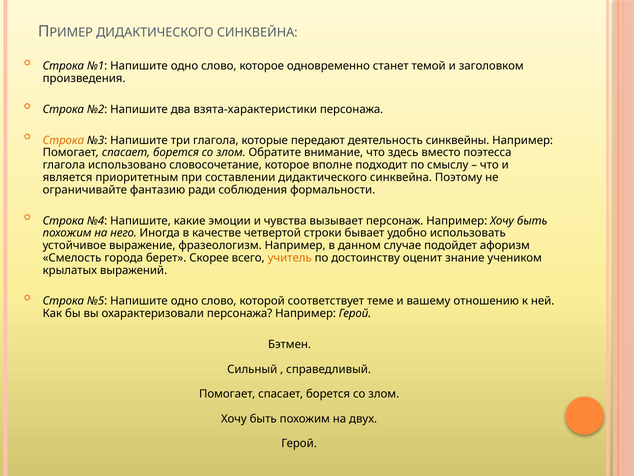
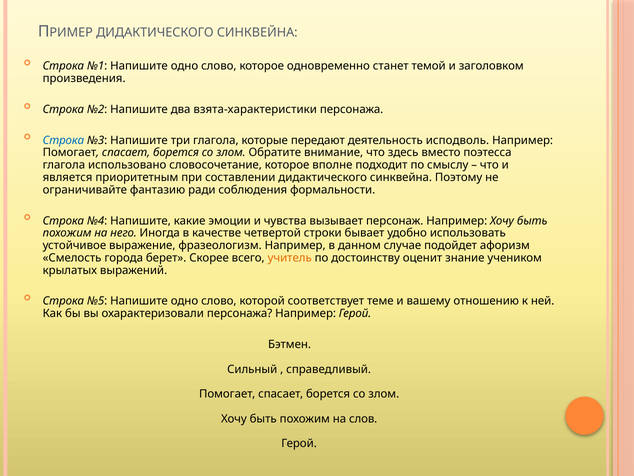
Строка colour: orange -> blue (63, 140)
синквейны: синквейны -> исподволь (457, 140)
двух: двух -> слов (363, 418)
